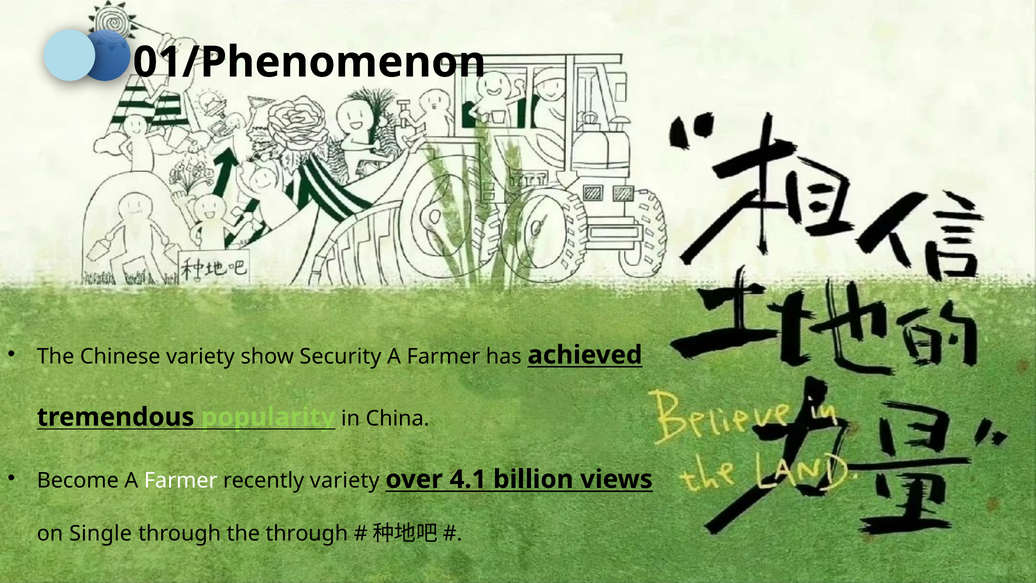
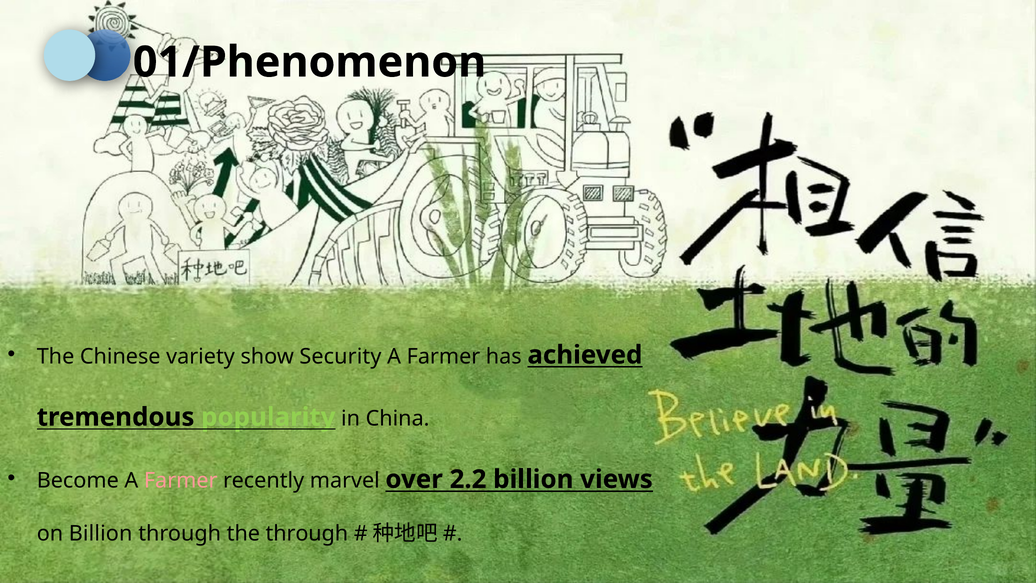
Farmer colour: white -> pink (181, 481)
recently variety: variety -> marvel (345, 481)
4.1: 4.1 -> 2.2 (468, 479)
on Single: Single -> Billion (101, 533)
